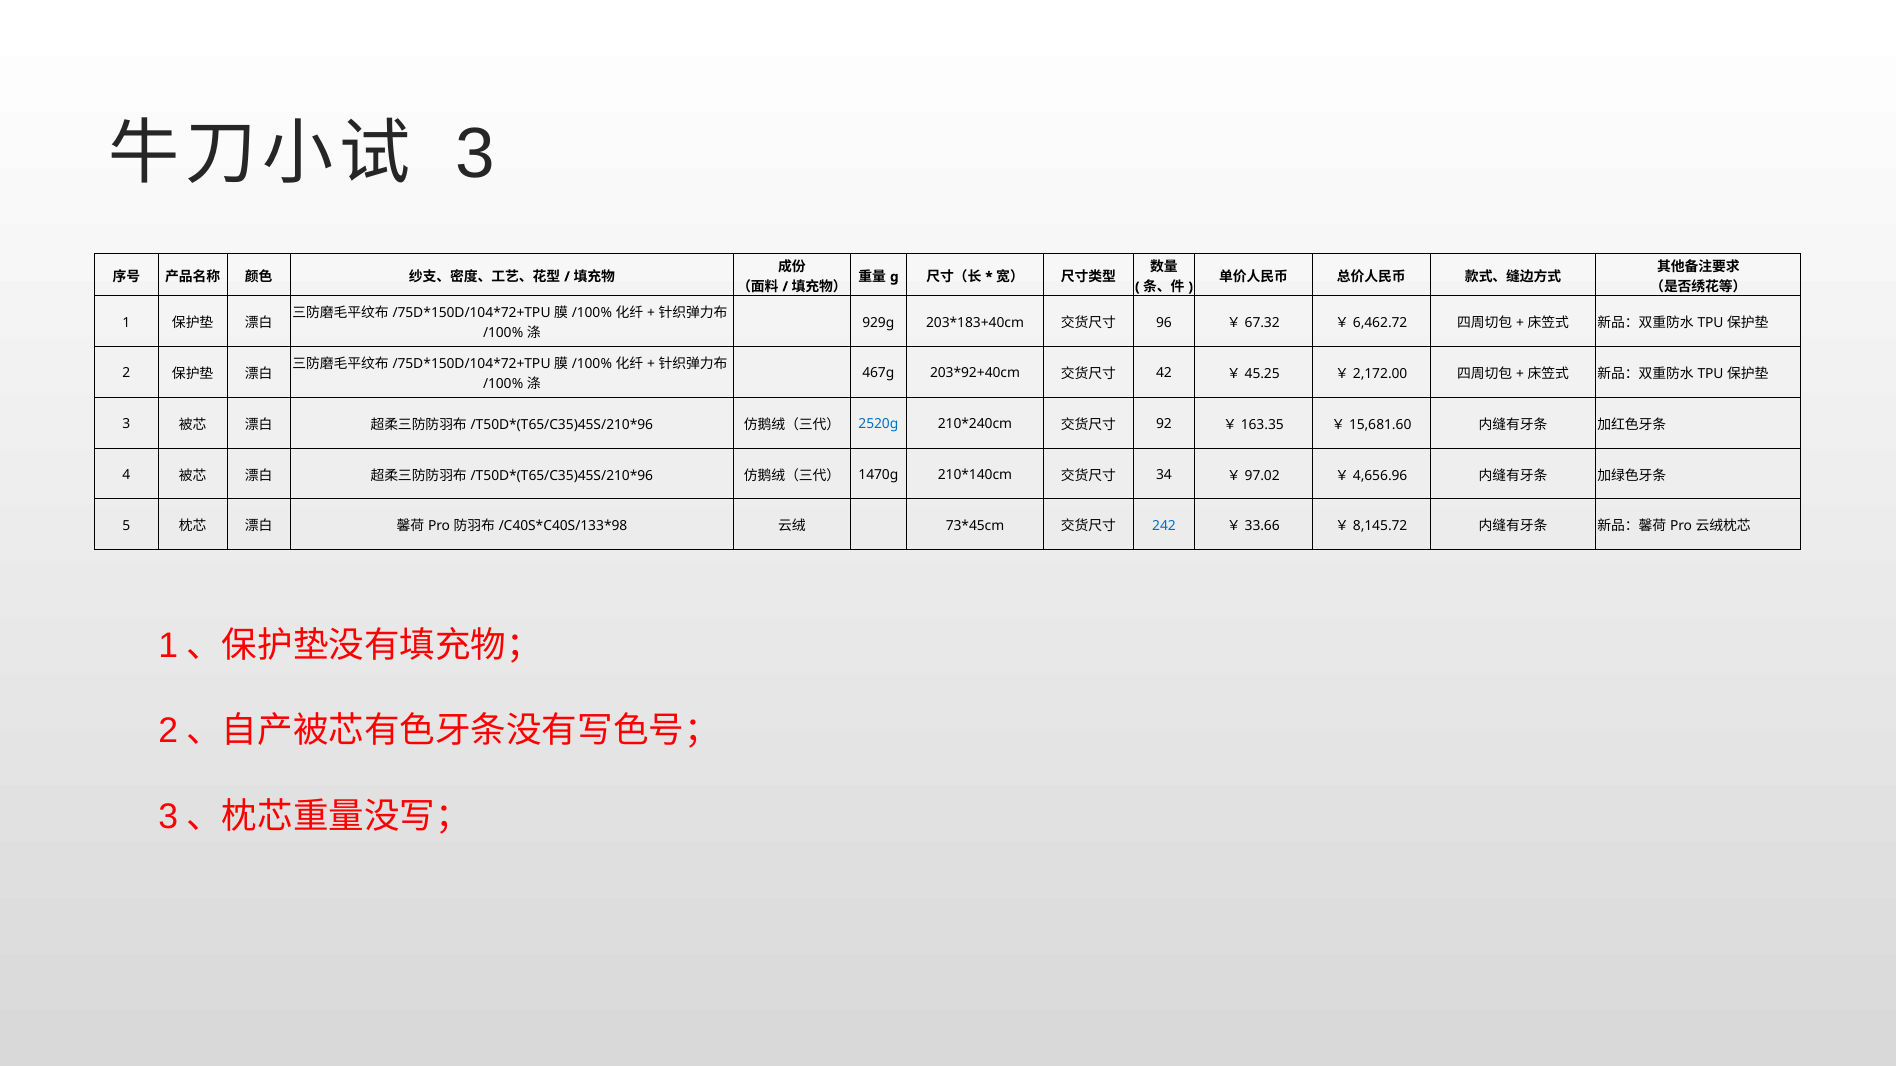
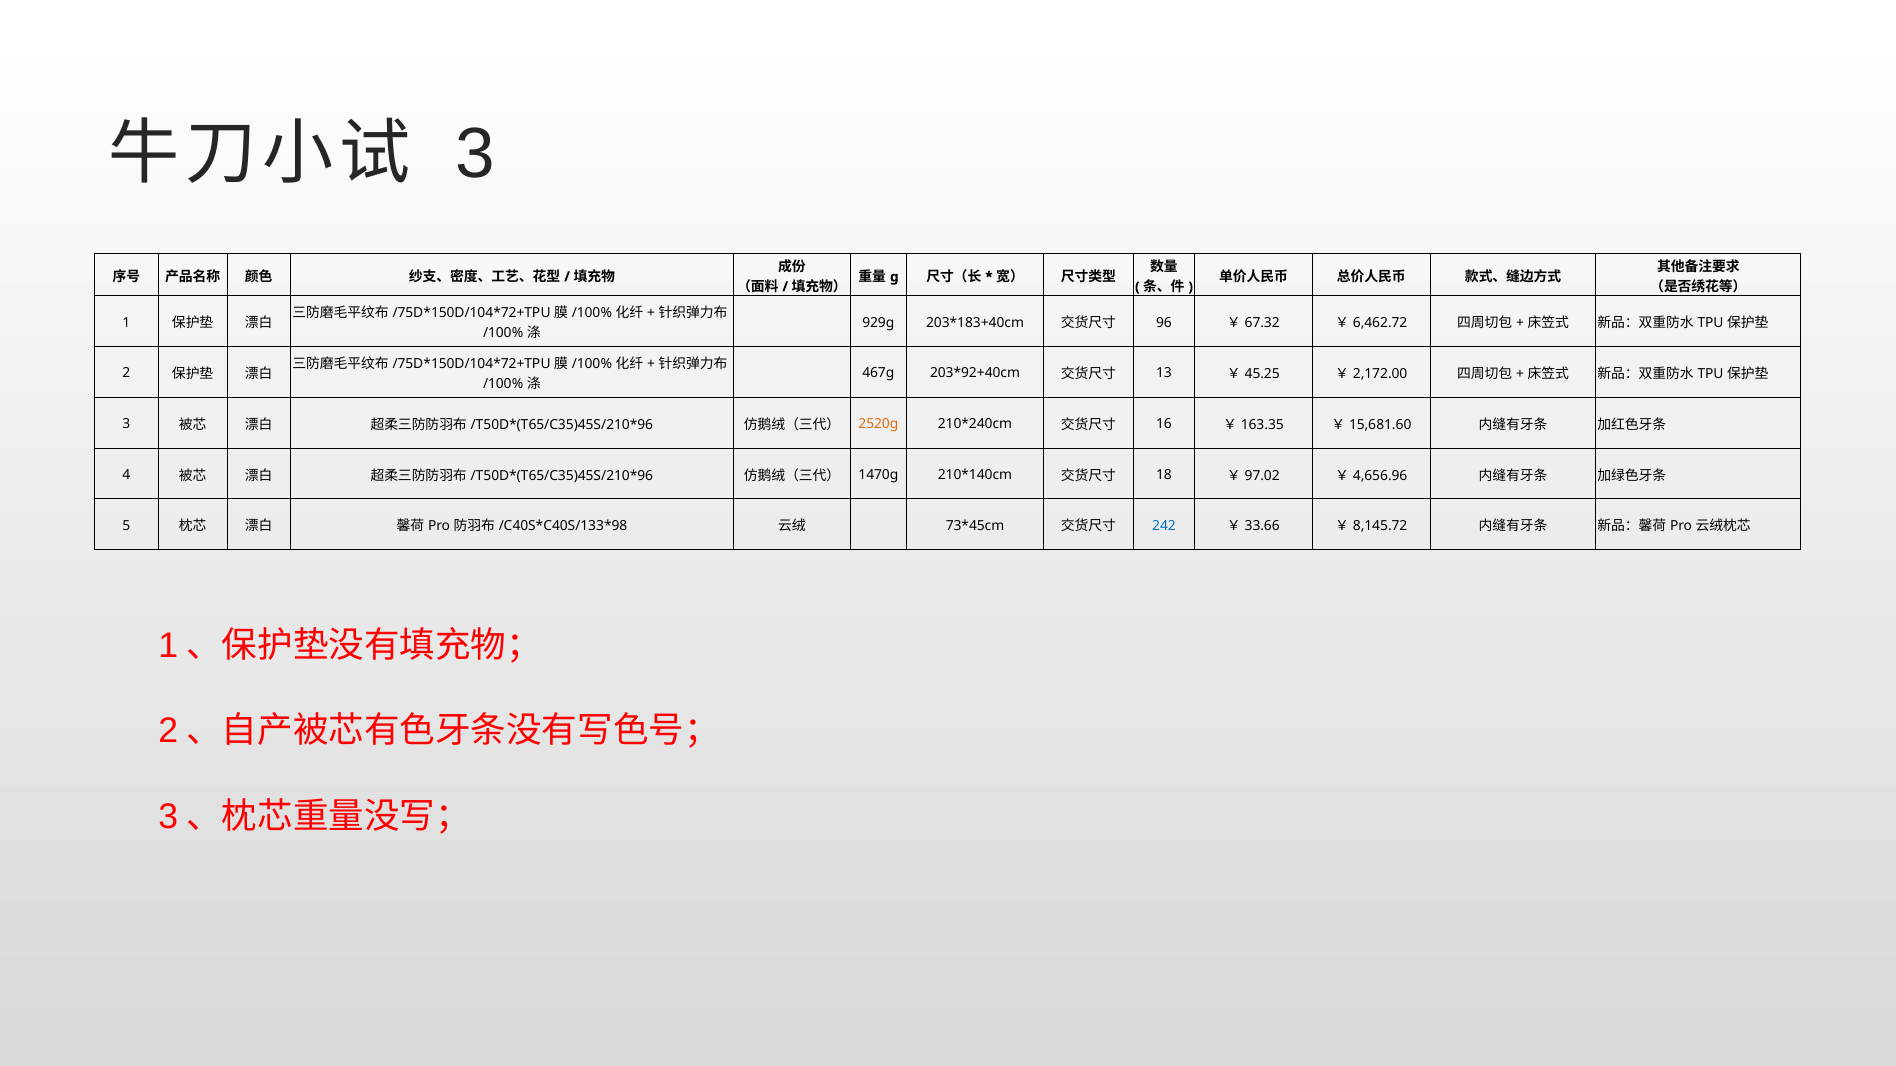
42: 42 -> 13 (1164, 373)
2520g colour: blue -> orange (878, 424)
92: 92 -> 16 (1164, 424)
34: 34 -> 18 (1164, 475)
